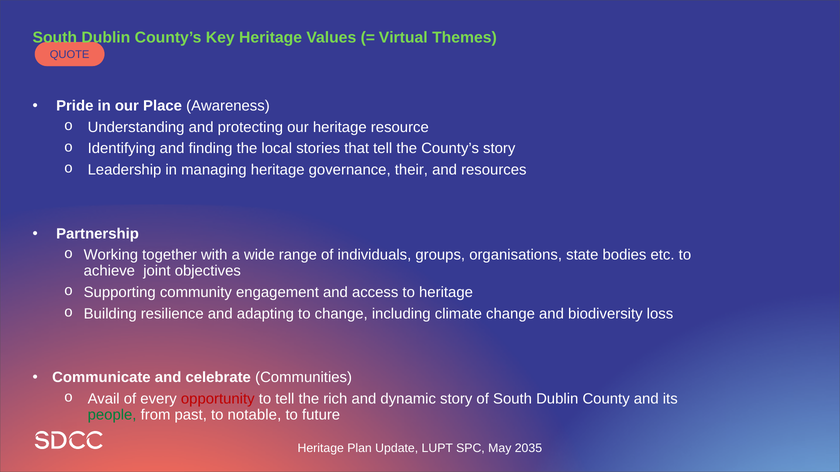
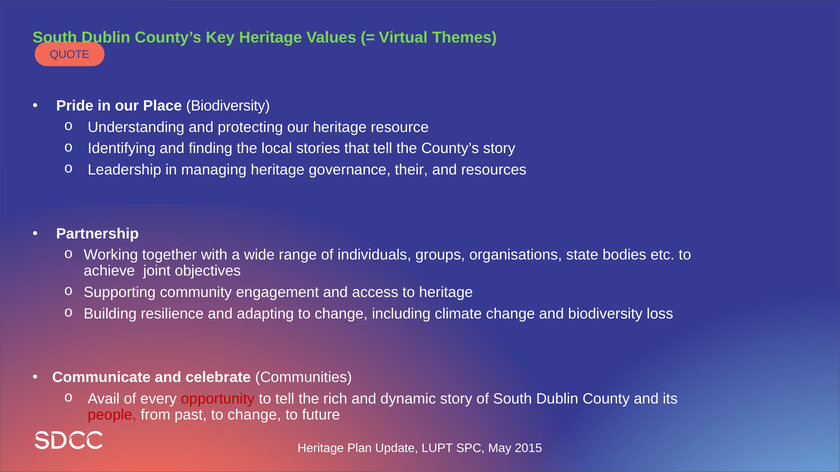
Place Awareness: Awareness -> Biodiversity (228, 106)
people colour: green -> red (112, 415)
past to notable: notable -> change (254, 415)
2035: 2035 -> 2015 (528, 449)
